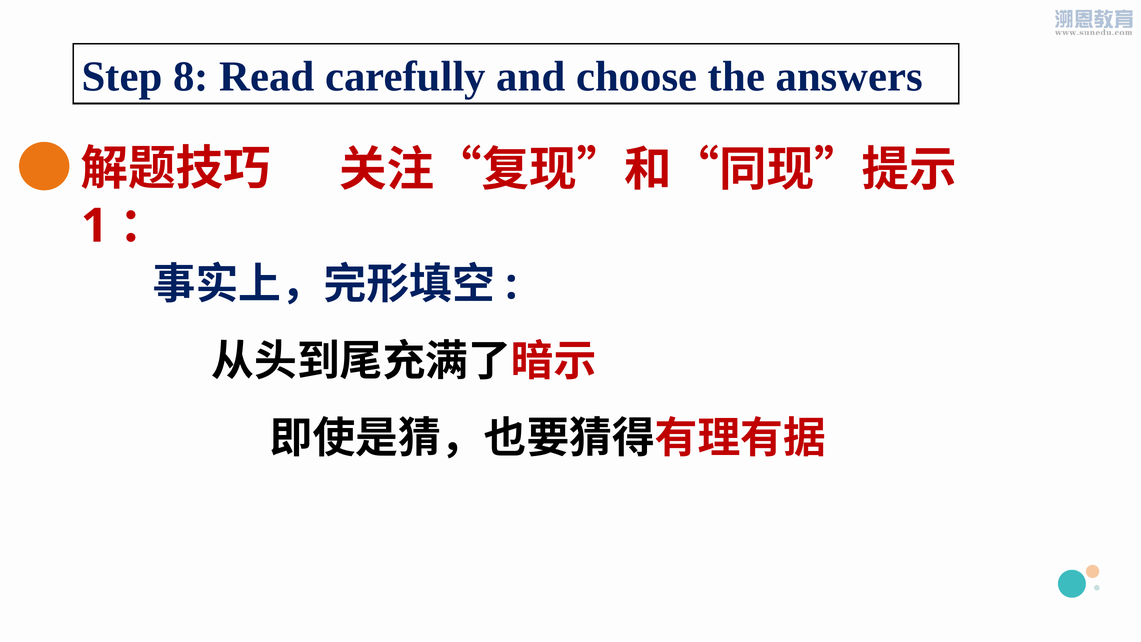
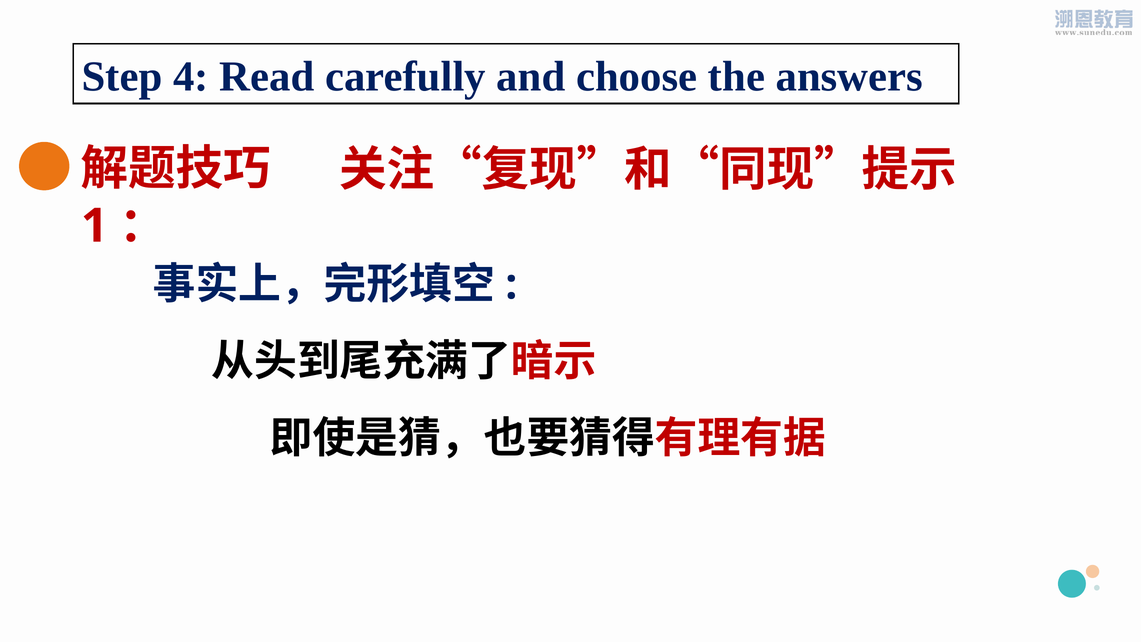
8: 8 -> 4 (191, 77)
